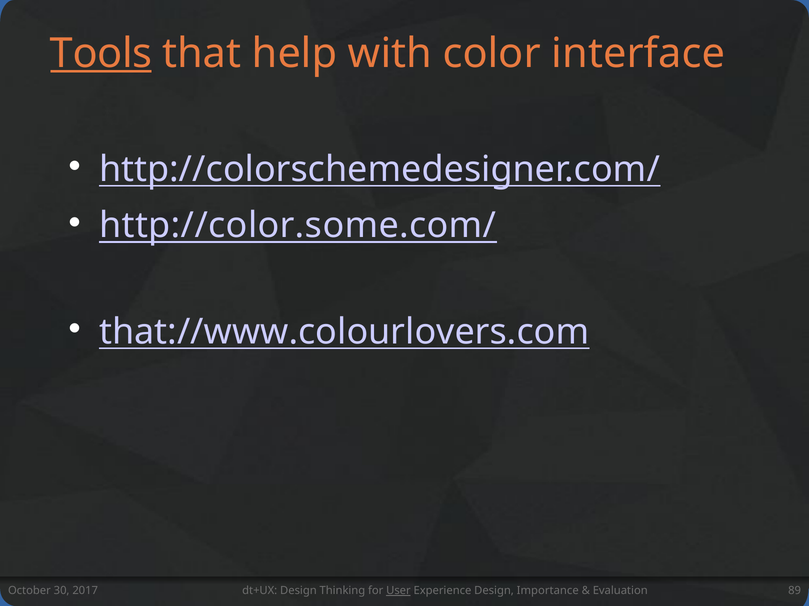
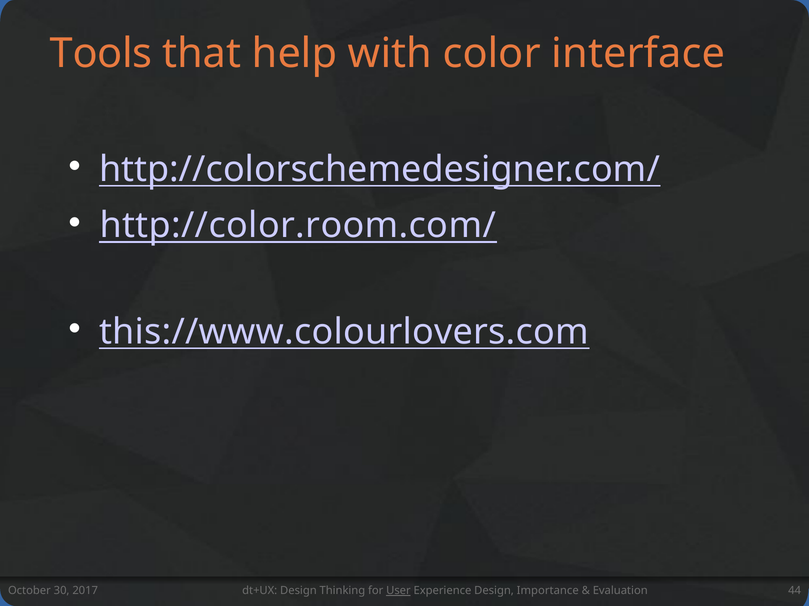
Tools underline: present -> none (101, 53)
http://color.some.com/: http://color.some.com/ -> http://color.room.com/ (298, 226)
that://www.colourlovers.com: that://www.colourlovers.com -> this://www.colourlovers.com (344, 332)
89: 89 -> 44 (795, 591)
